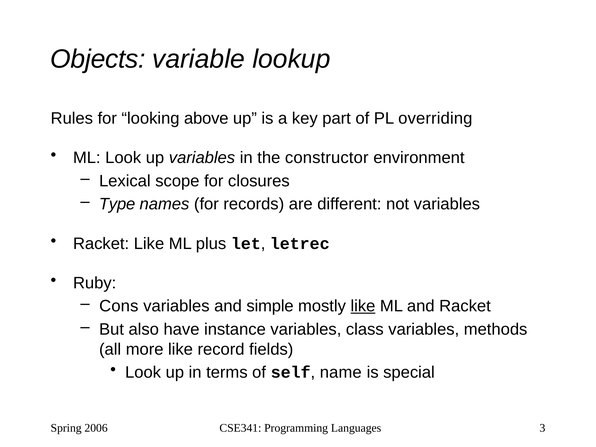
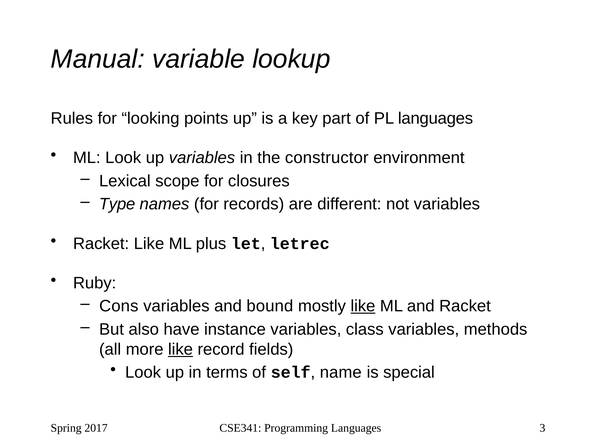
Objects: Objects -> Manual (98, 59)
above: above -> points (206, 118)
PL overriding: overriding -> languages (436, 118)
simple: simple -> bound (270, 306)
like underline: none -> present (180, 349)
2006: 2006 -> 2017 (96, 428)
